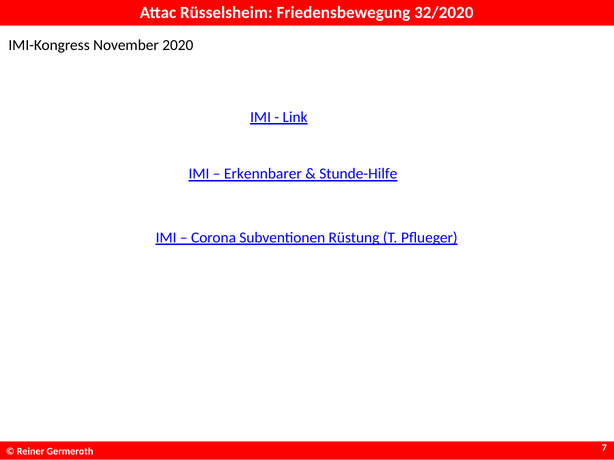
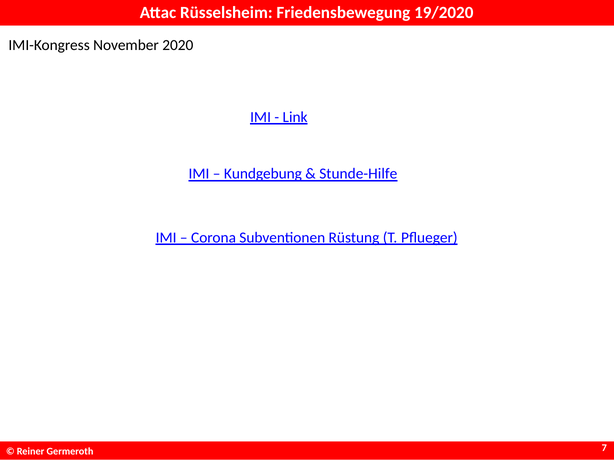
32/2020: 32/2020 -> 19/2020 (444, 13)
Erkennbarer: Erkennbarer -> Kundgebung (263, 174)
